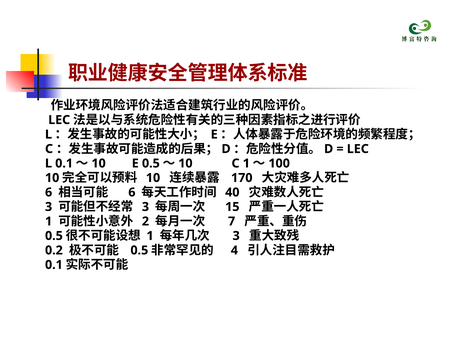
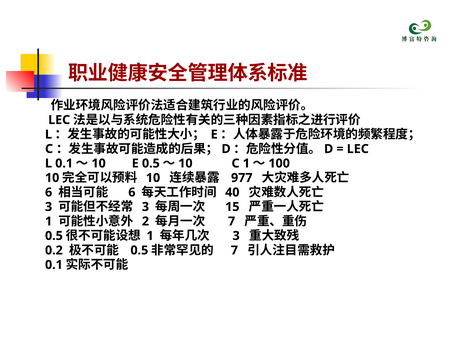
170: 170 -> 977 (242, 178)
4: 4 -> 7 (234, 250)
